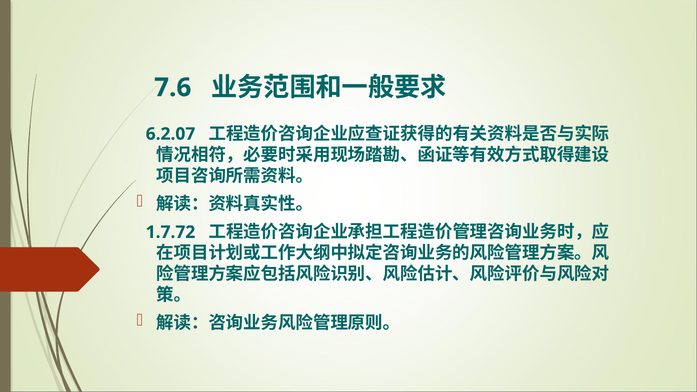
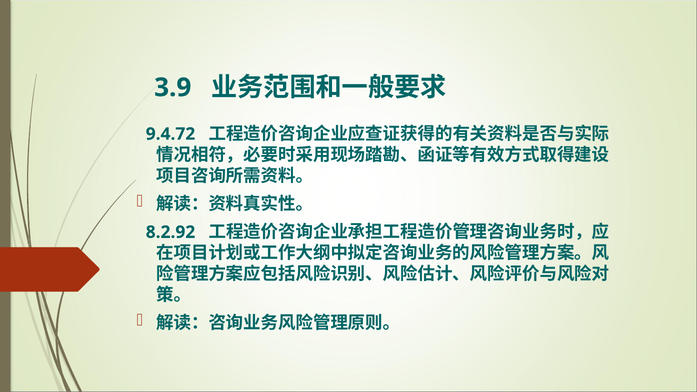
7.6: 7.6 -> 3.9 (173, 88)
6.2.07: 6.2.07 -> 9.4.72 (170, 134)
1.7.72: 1.7.72 -> 8.2.92 (170, 232)
